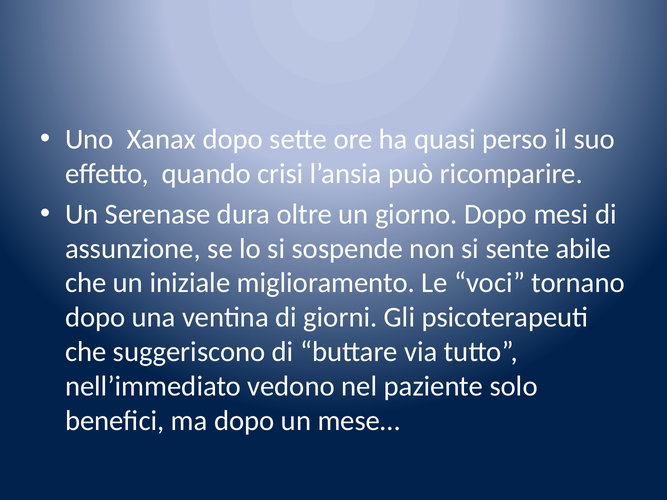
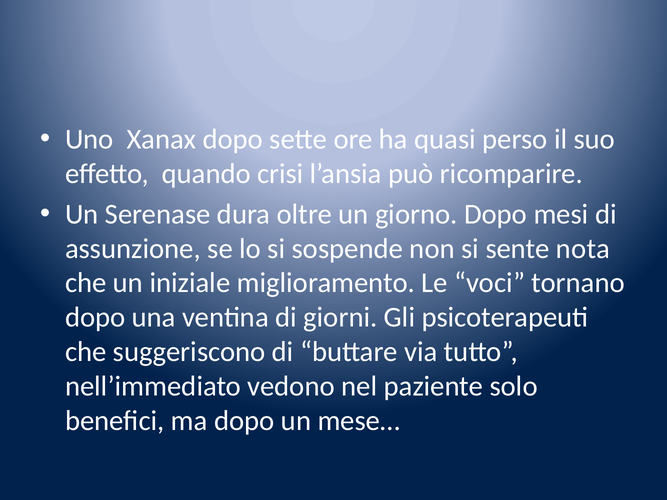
abile: abile -> nota (583, 249)
